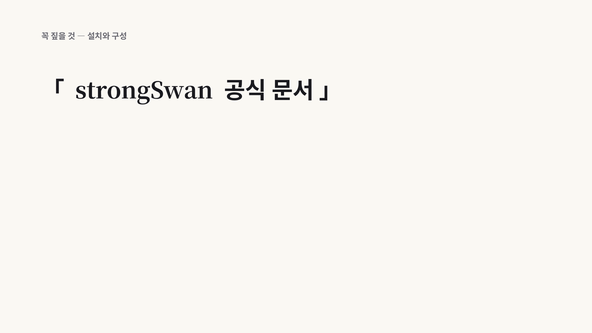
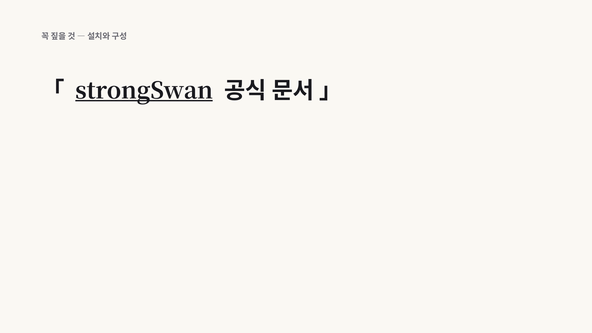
strongSwan underline: none -> present (144, 91)
